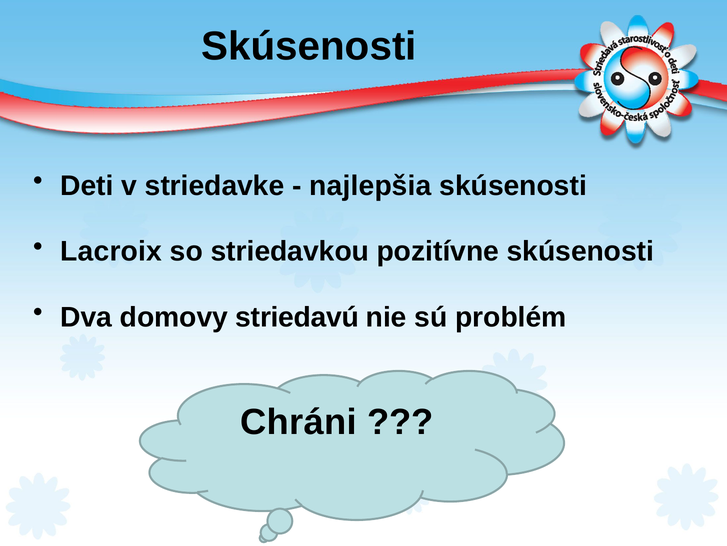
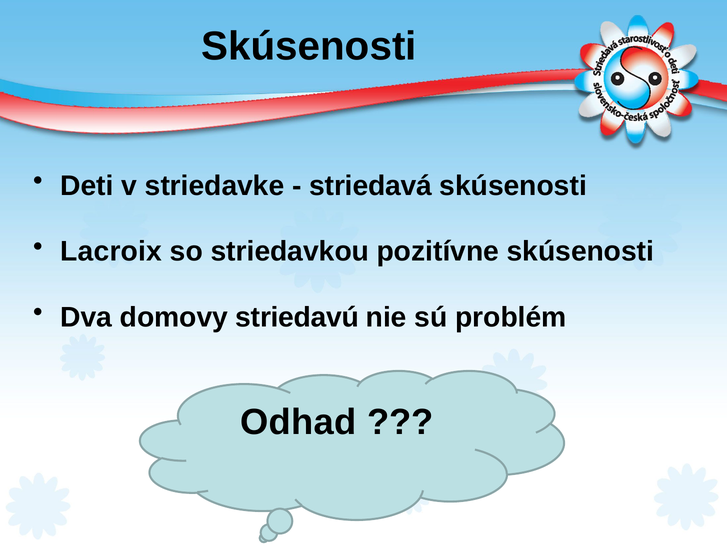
najlepšia: najlepšia -> striedavá (371, 186)
Chráni: Chráni -> Odhad (298, 422)
